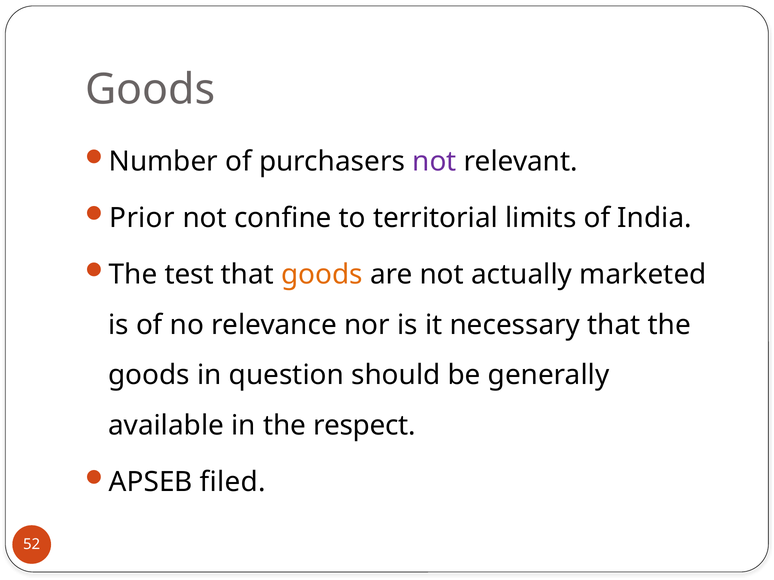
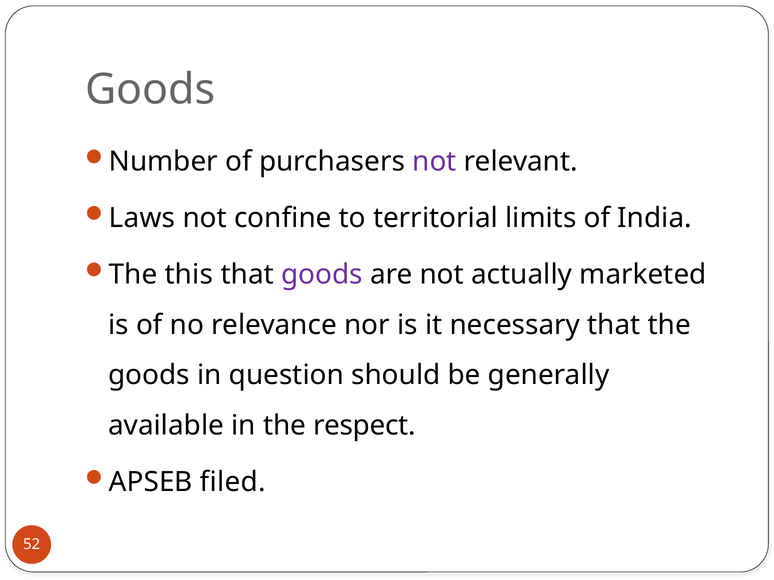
Prior: Prior -> Laws (142, 218)
test: test -> this (189, 275)
goods colour: orange -> purple (322, 275)
